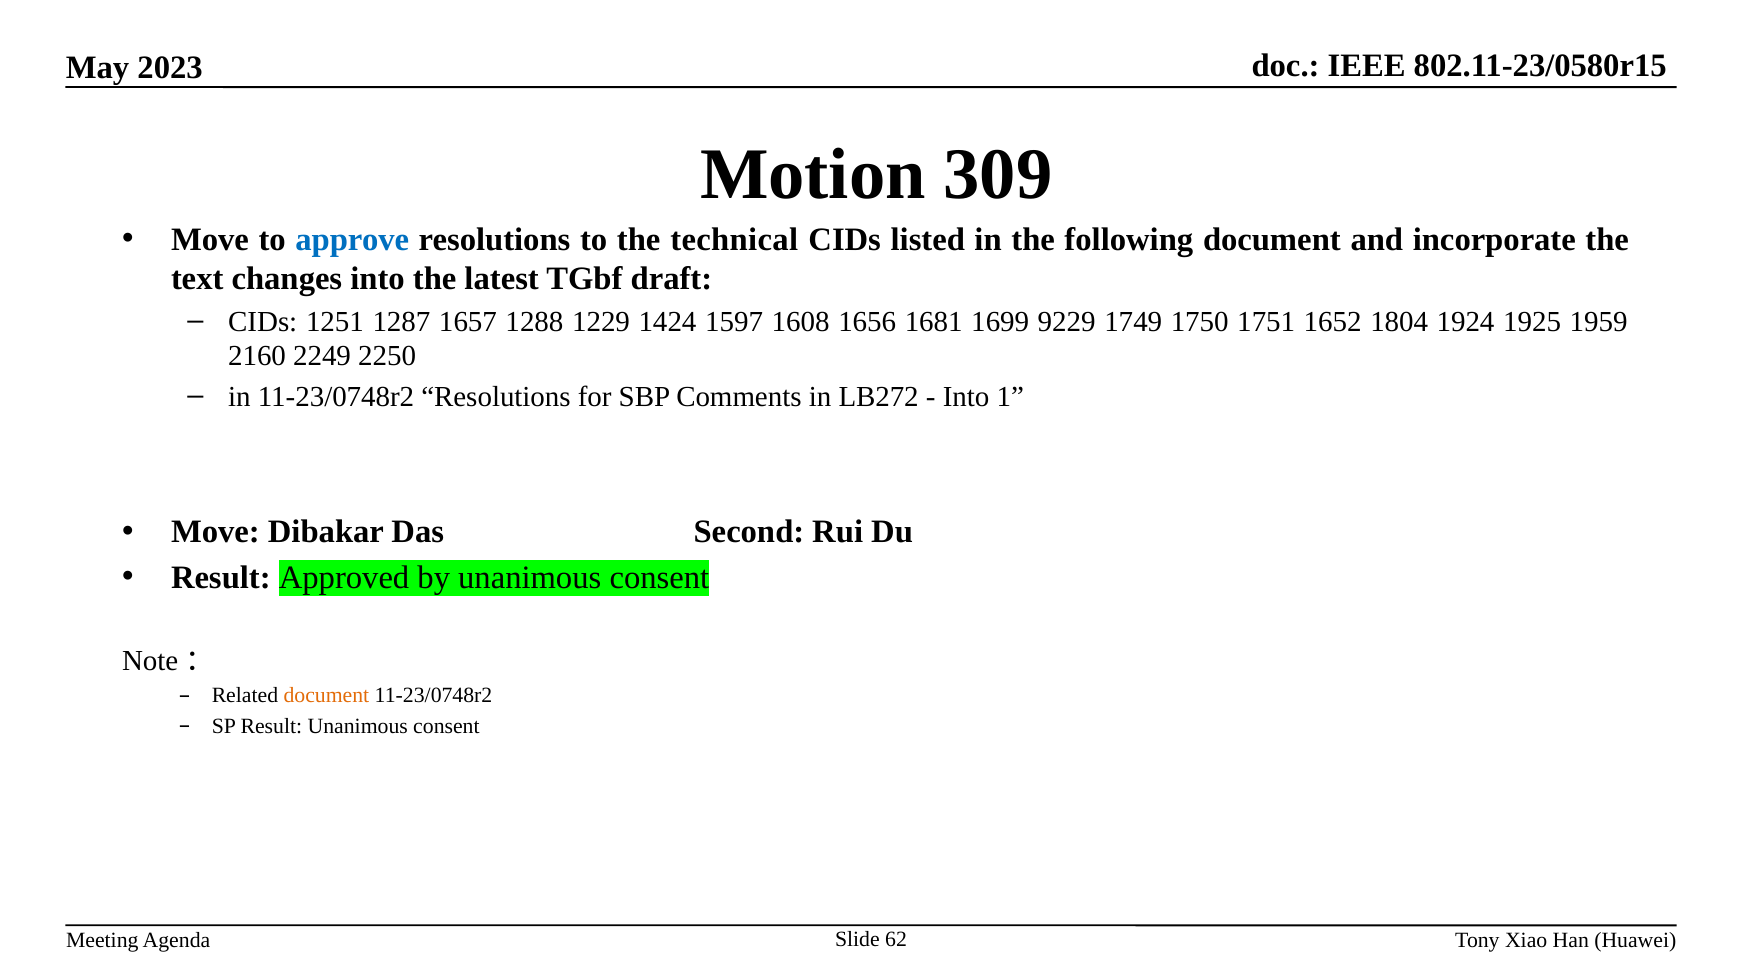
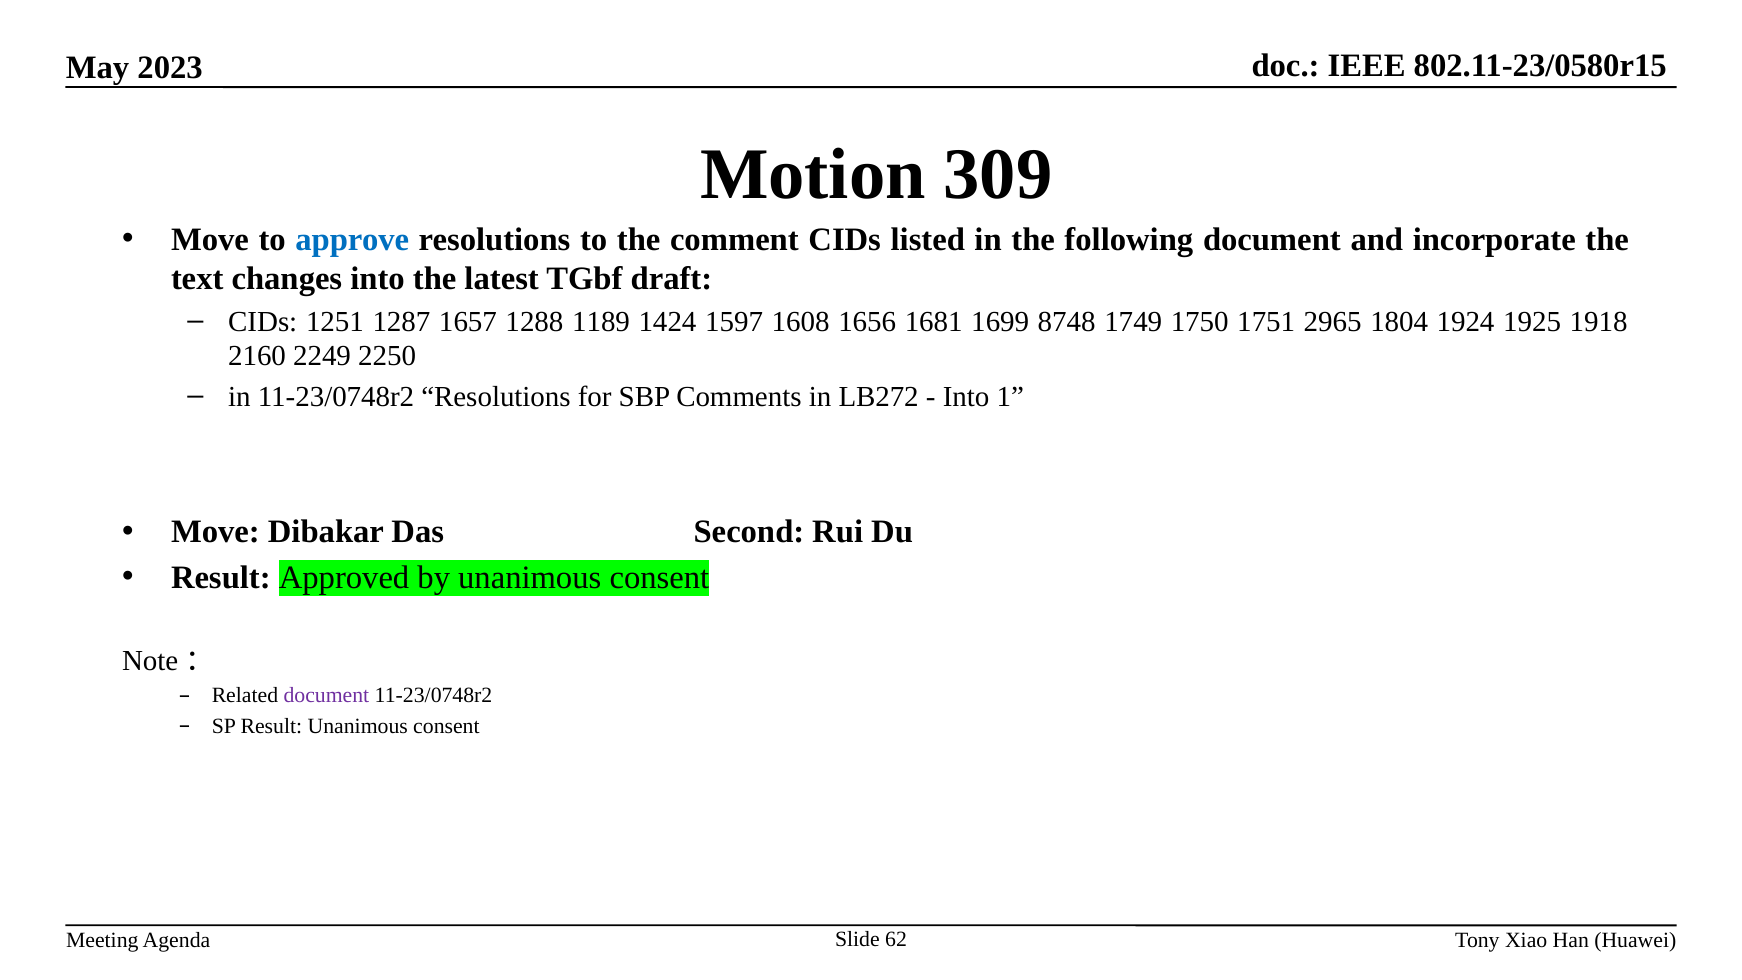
technical: technical -> comment (734, 240)
1229: 1229 -> 1189 (601, 321)
9229: 9229 -> 8748 (1067, 321)
1652: 1652 -> 2965 (1333, 321)
1959: 1959 -> 1918 (1599, 321)
document colour: orange -> purple (326, 695)
